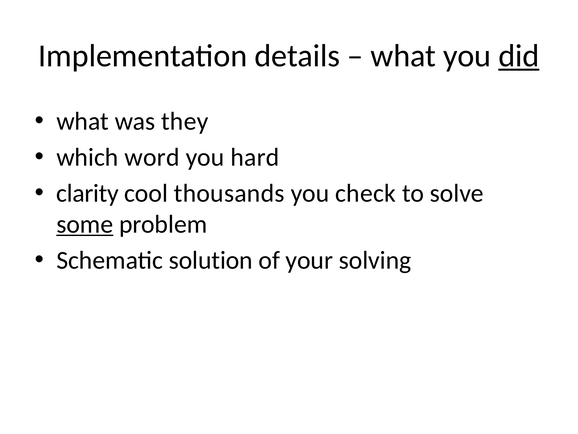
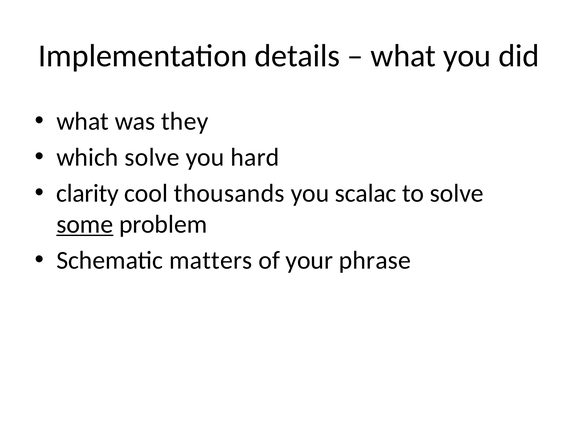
did underline: present -> none (519, 56)
which word: word -> solve (152, 157)
check: check -> scalac (366, 193)
solution: solution -> matters (211, 260)
solving: solving -> phrase (375, 260)
